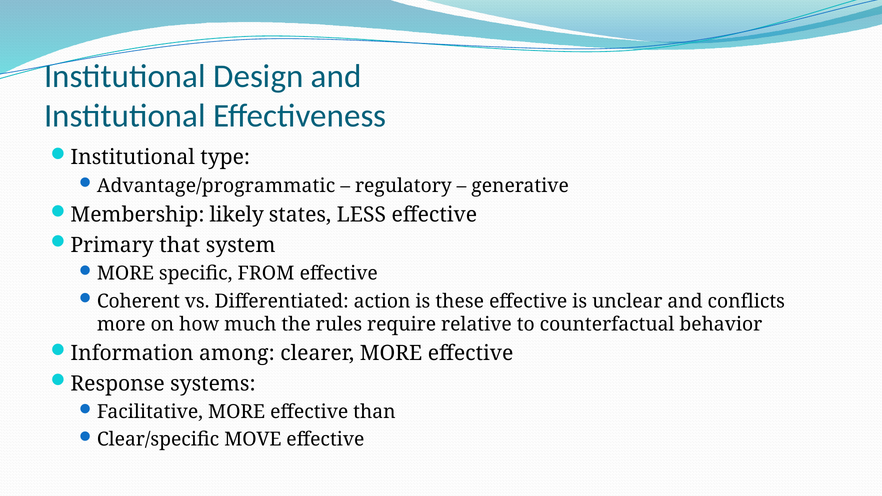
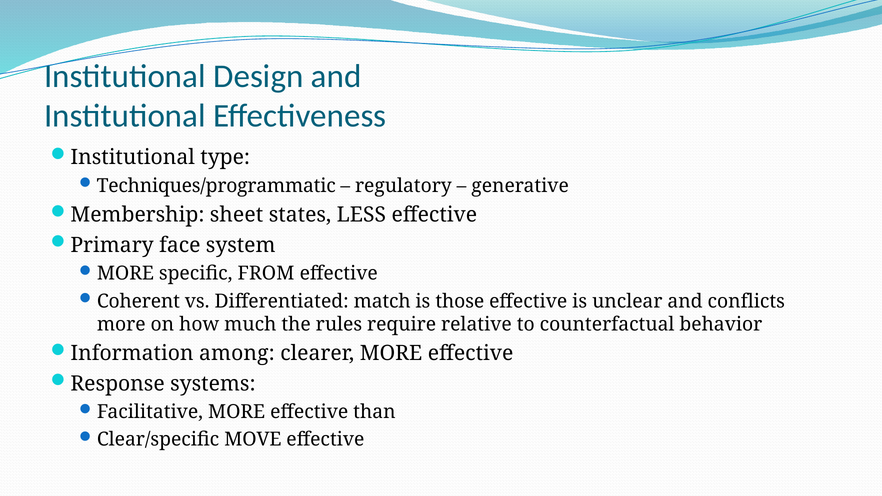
Advantage/programmatic: Advantage/programmatic -> Techniques/programmatic (216, 186)
likely: likely -> sheet (237, 215)
that: that -> face (180, 245)
action: action -> match (382, 301)
these: these -> those (460, 301)
